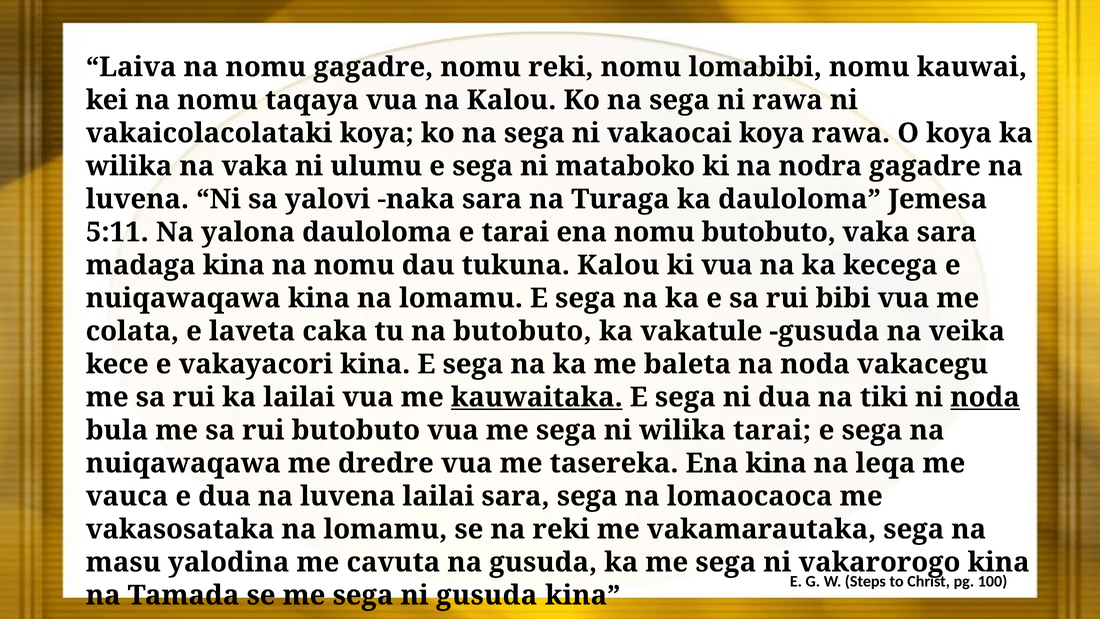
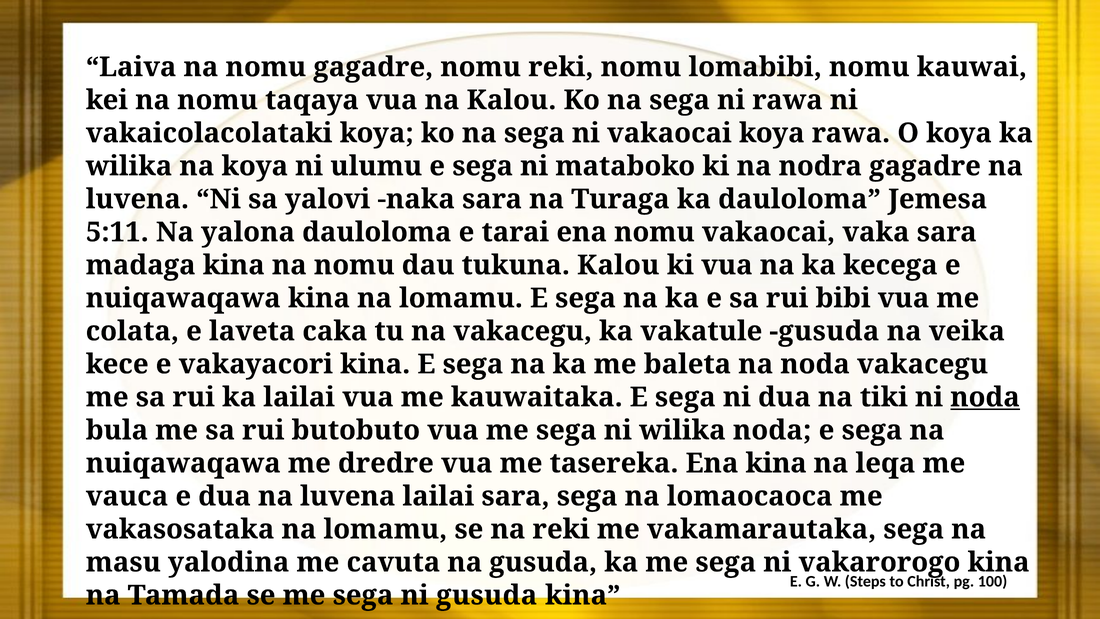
na vaka: vaka -> koya (255, 166)
nomu butobuto: butobuto -> vakaocai (768, 232)
na butobuto: butobuto -> vakacegu (523, 331)
kauwaitaka underline: present -> none (537, 397)
wilika tarai: tarai -> noda (772, 430)
